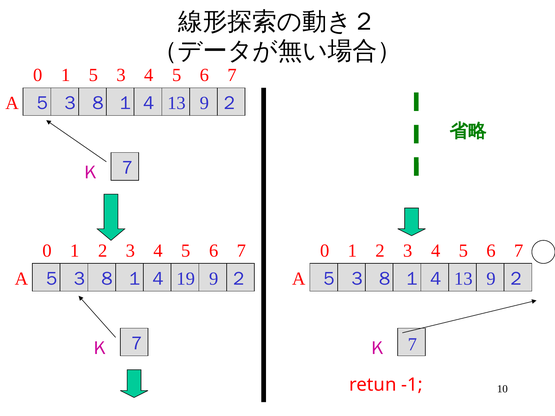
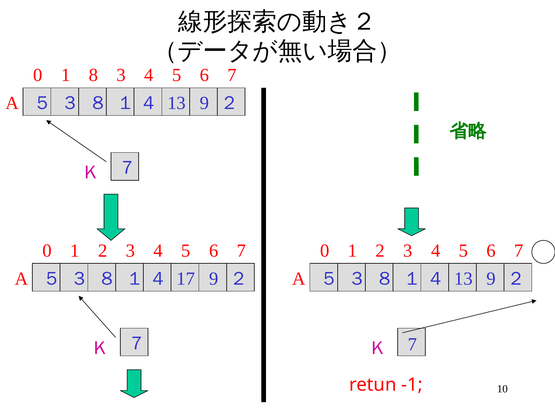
1 5: 5 -> 8 (93, 75)
19: 19 -> 17 (186, 279)
